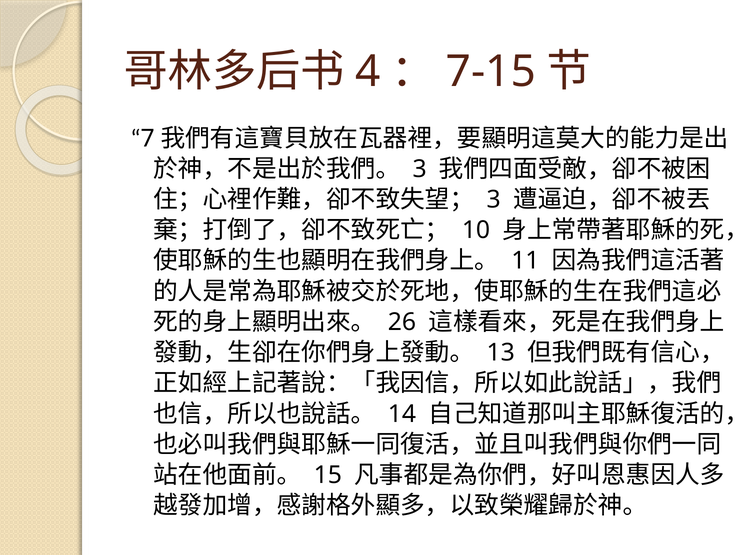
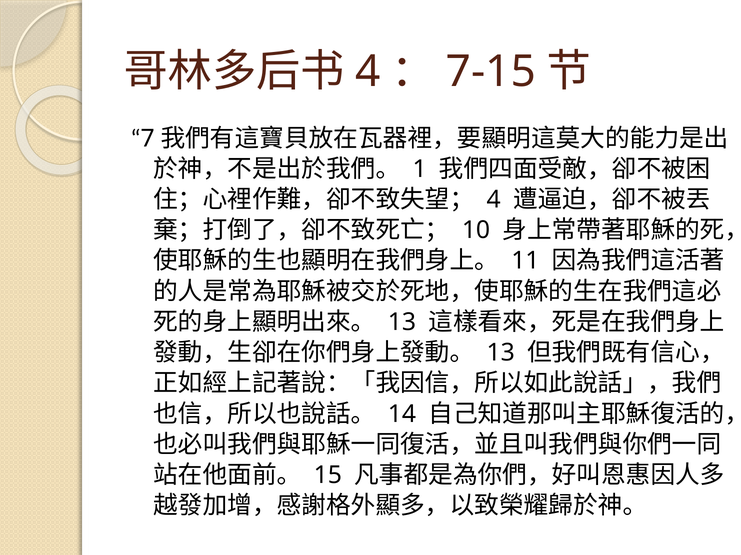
3: 3 -> 1 (420, 169)
3: 3 -> 4 (494, 200)
26: 26 -> 13 (402, 323)
